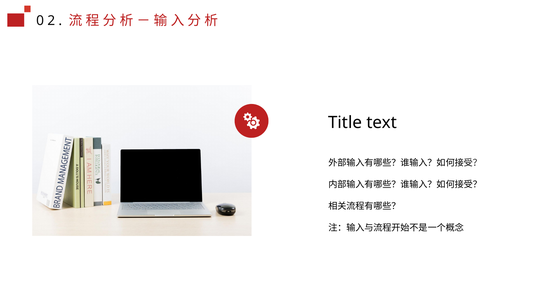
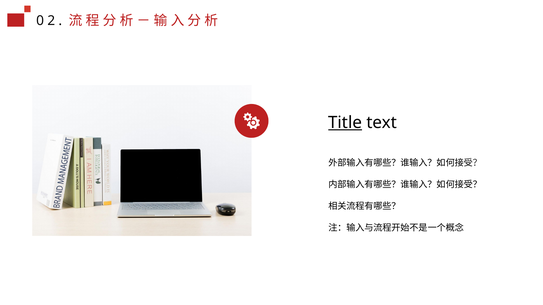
Title underline: none -> present (345, 123)
